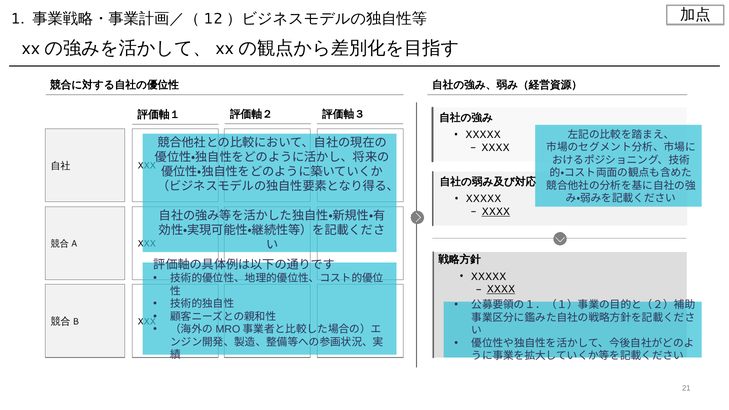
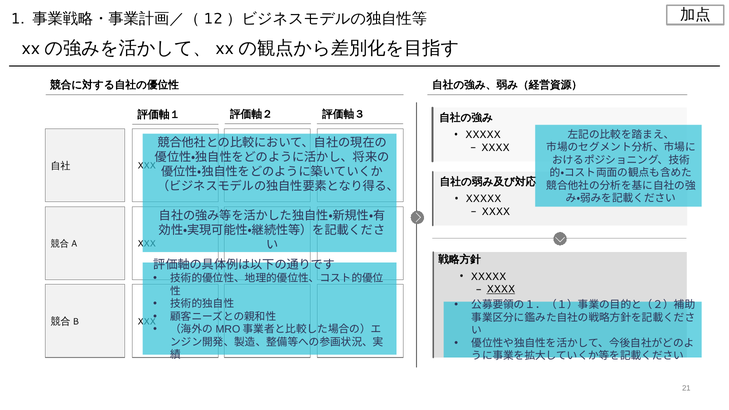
XXXX underline: present -> none (496, 212)
